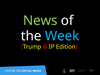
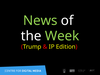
Week colour: light blue -> light green (62, 36)
